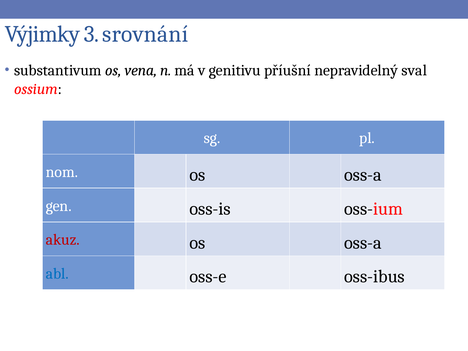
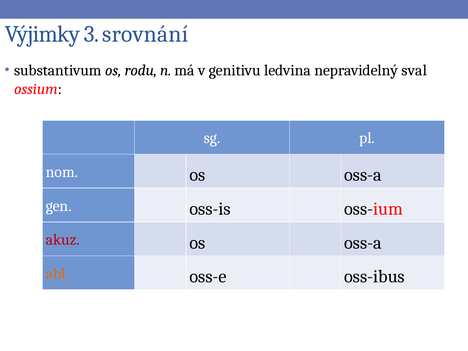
vena: vena -> rodu (141, 70)
příušní: příušní -> ledvina (288, 70)
abl colour: blue -> orange (57, 274)
